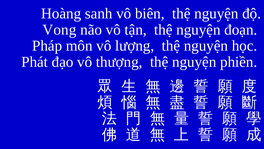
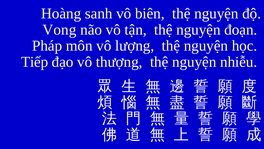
Phát: Phát -> Tiếp (35, 62)
phiền: phiền -> nhiễu (239, 62)
